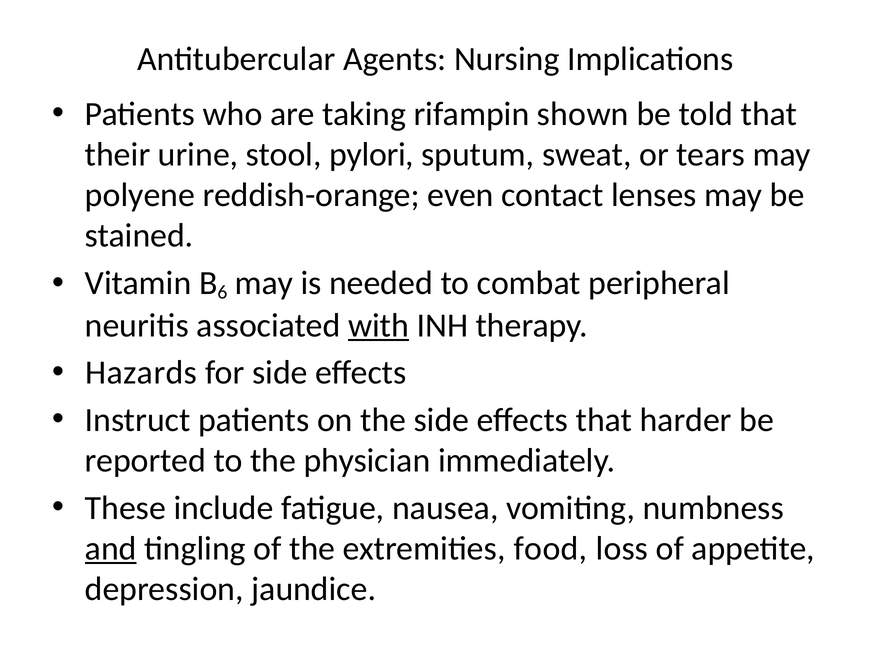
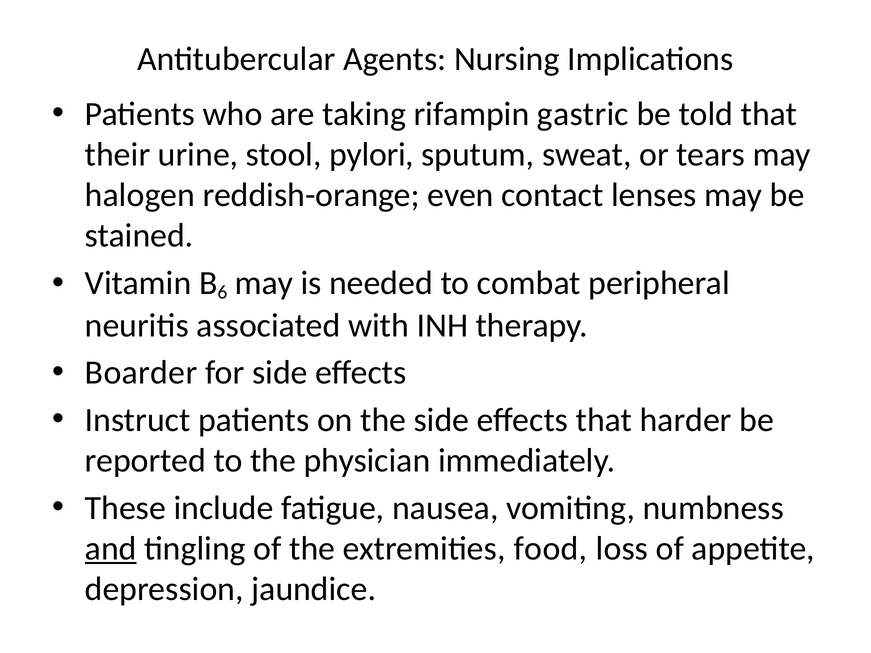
shown: shown -> gastric (583, 114)
polyene: polyene -> halogen (140, 195)
with underline: present -> none (379, 326)
Hazards: Hazards -> Boarder (141, 373)
